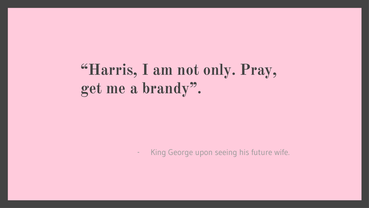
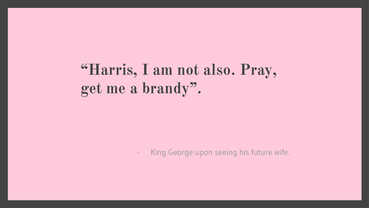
only: only -> also (219, 70)
